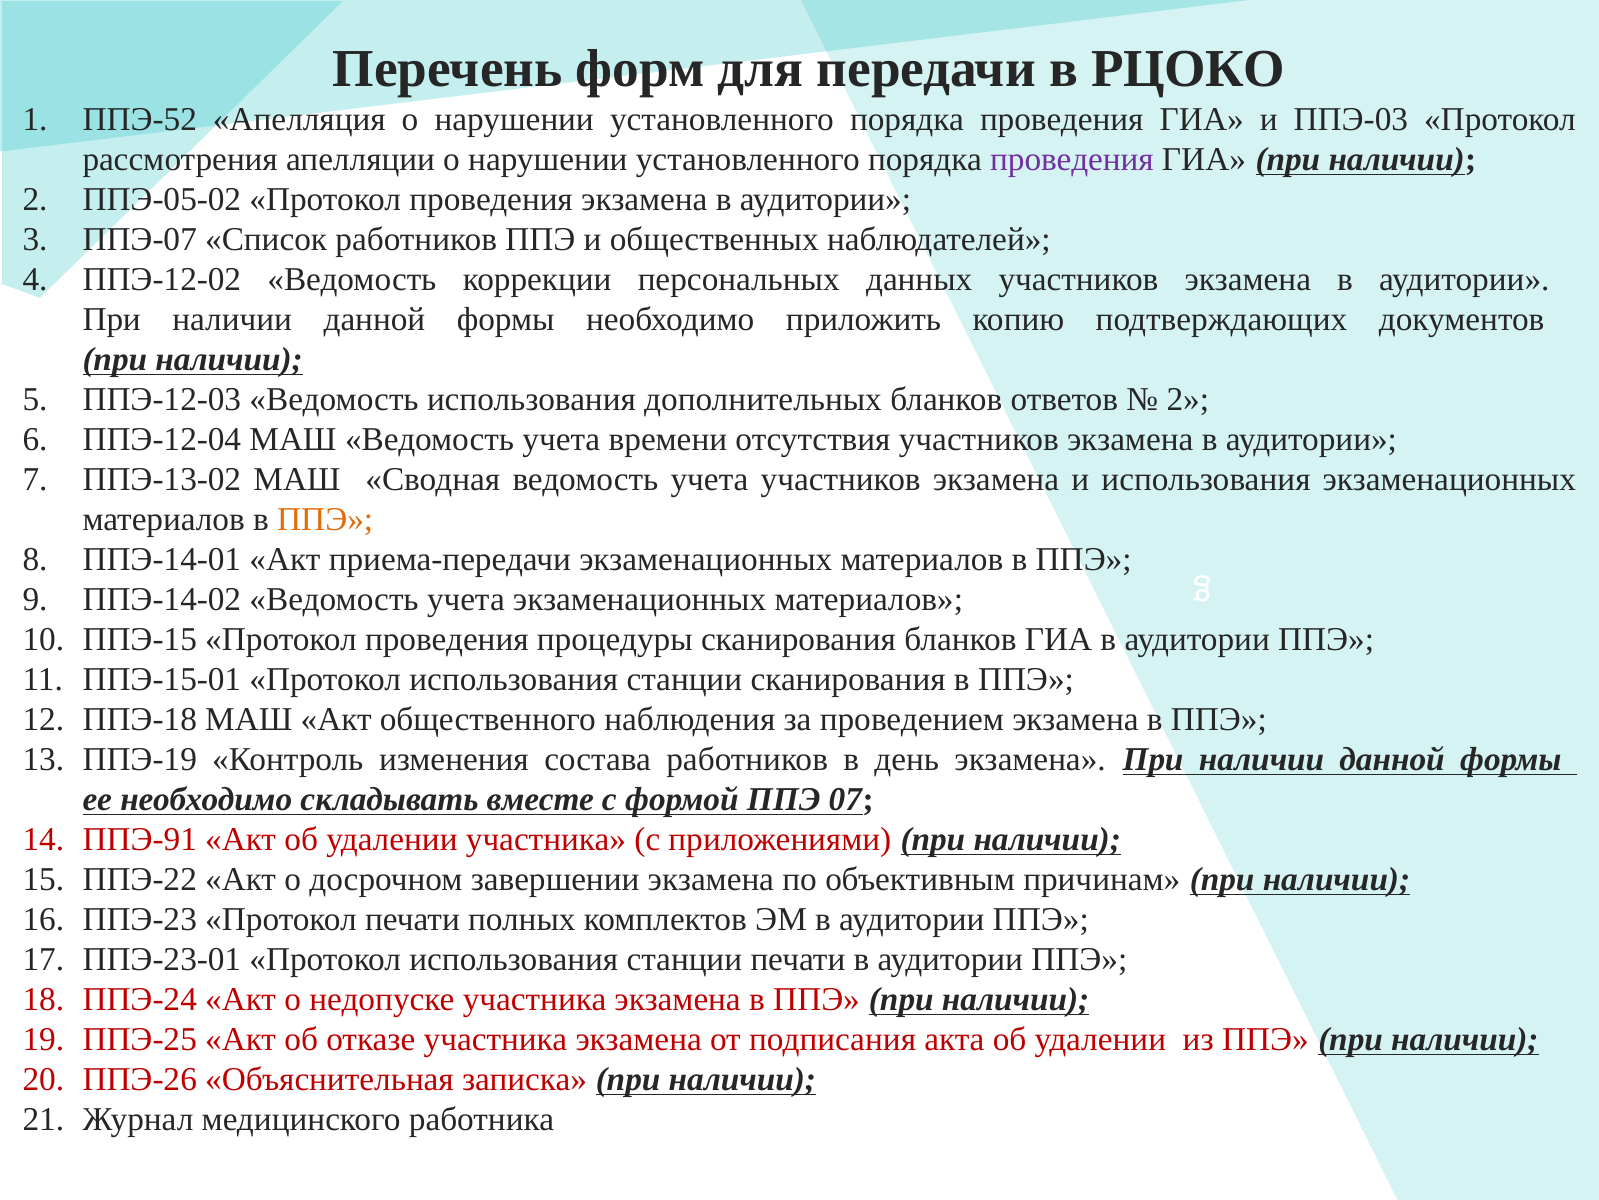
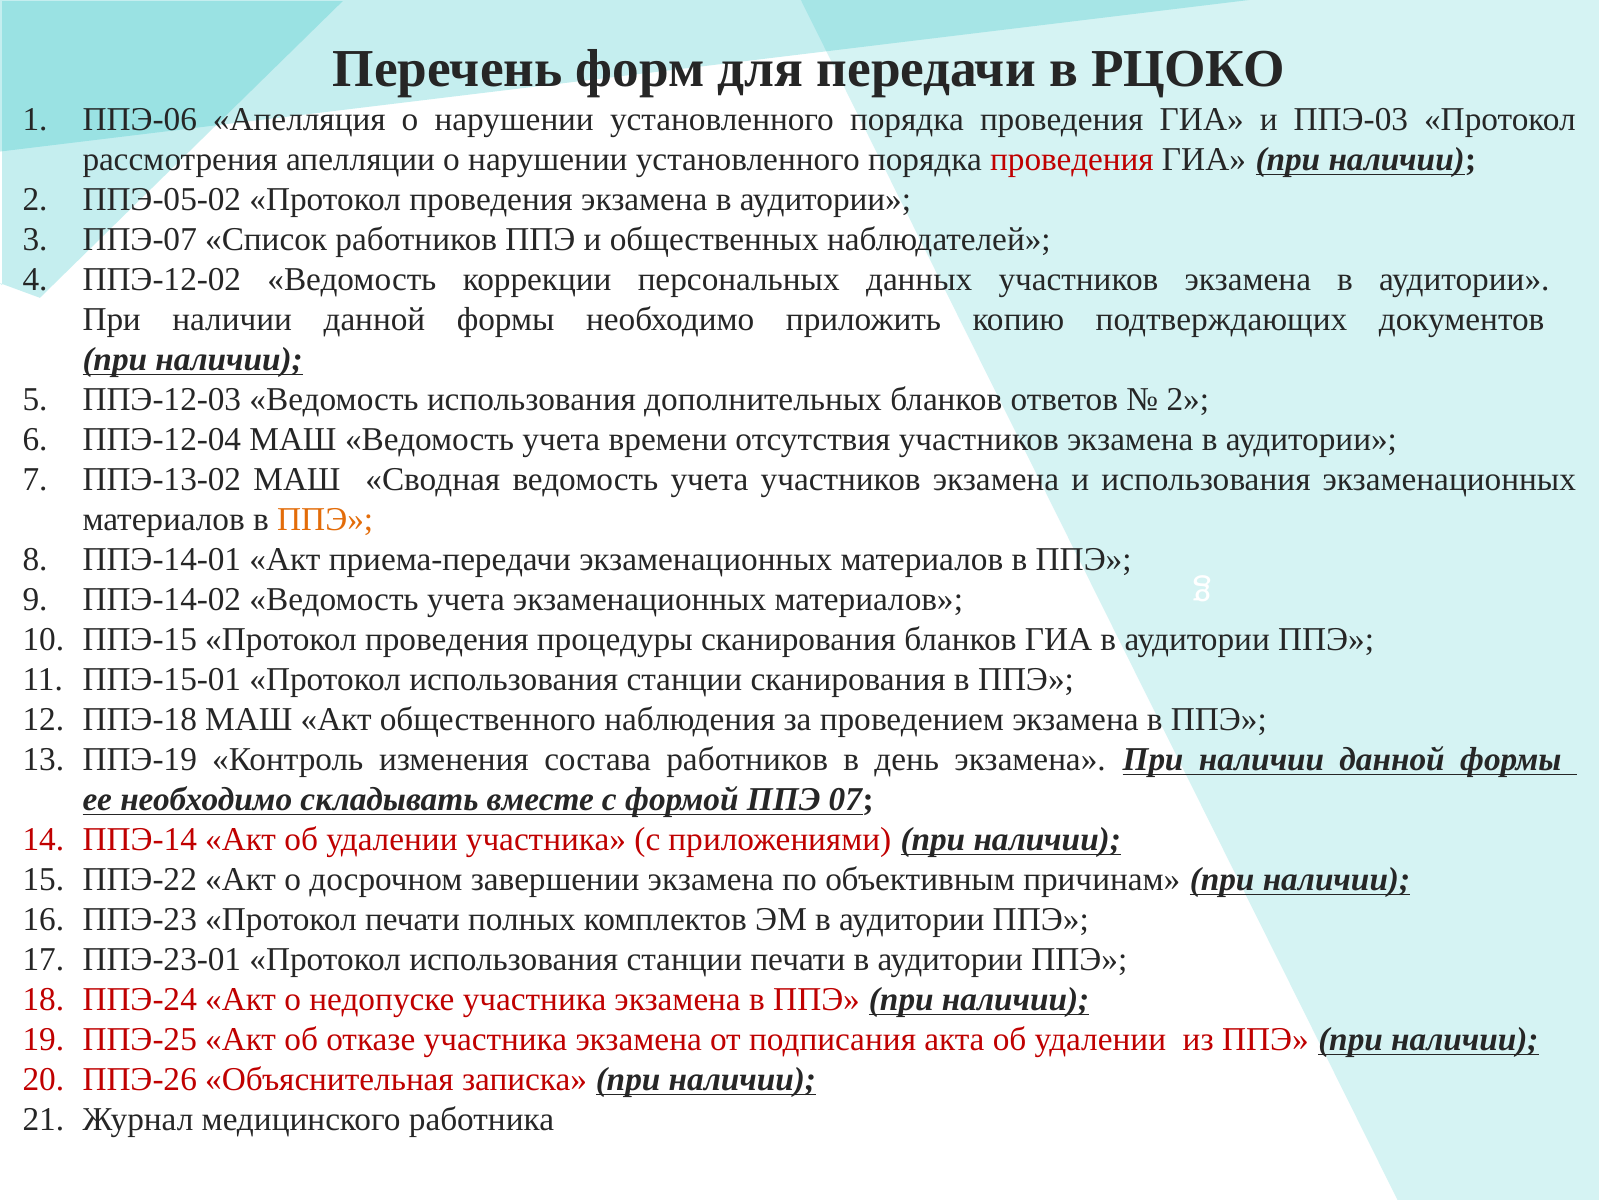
ППЭ-52: ППЭ-52 -> ППЭ-06 (140, 120)
проведения colour: purple -> red (1072, 160)
ППЭ-91: ППЭ-91 -> ППЭ-14 (140, 839)
